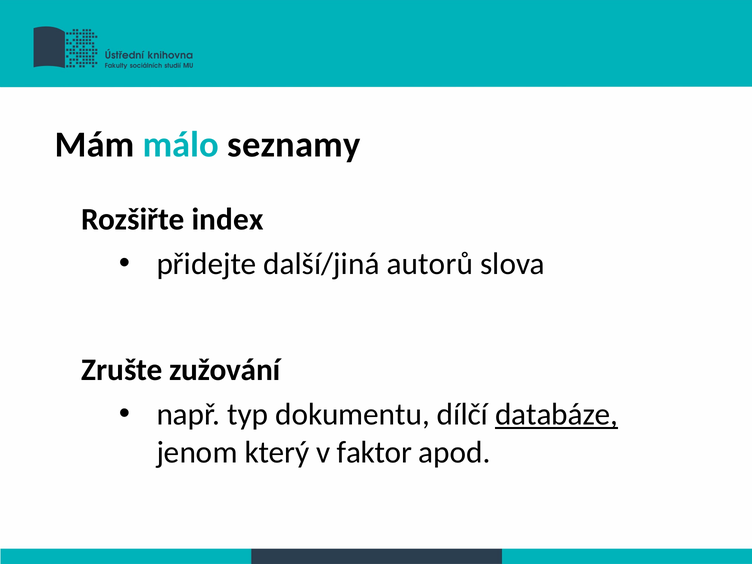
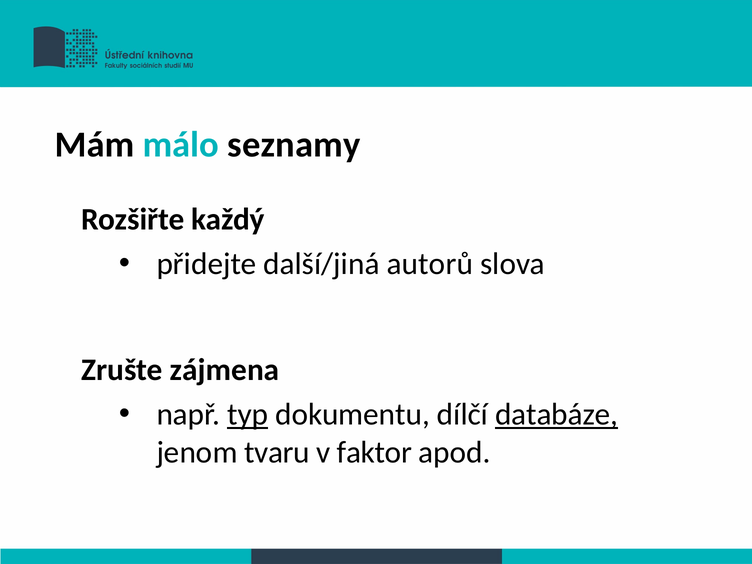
index: index -> každý (228, 219)
zužování: zužování -> zájmena (225, 370)
typ underline: none -> present (248, 415)
který: který -> tvaru (277, 452)
